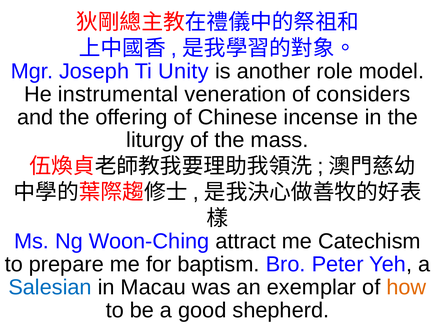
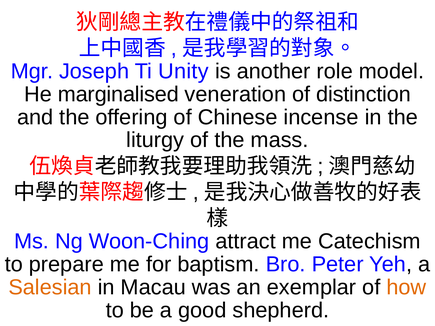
instrumental: instrumental -> marginalised (118, 94)
considers: considers -> distinction (364, 94)
Salesian colour: blue -> orange (50, 287)
